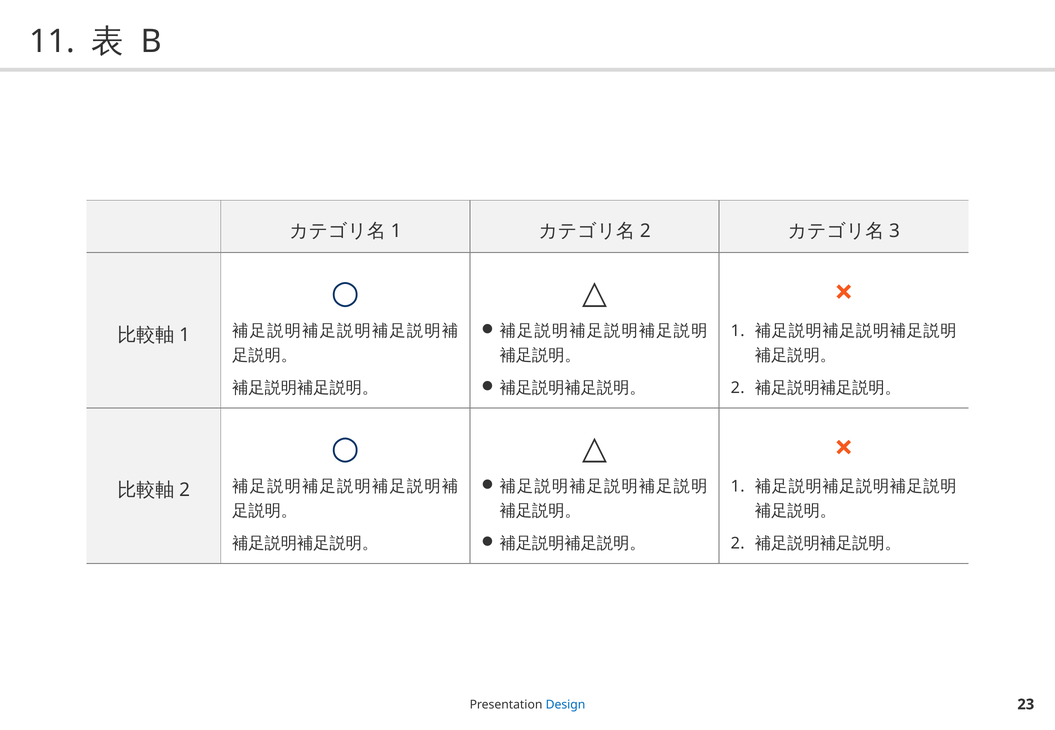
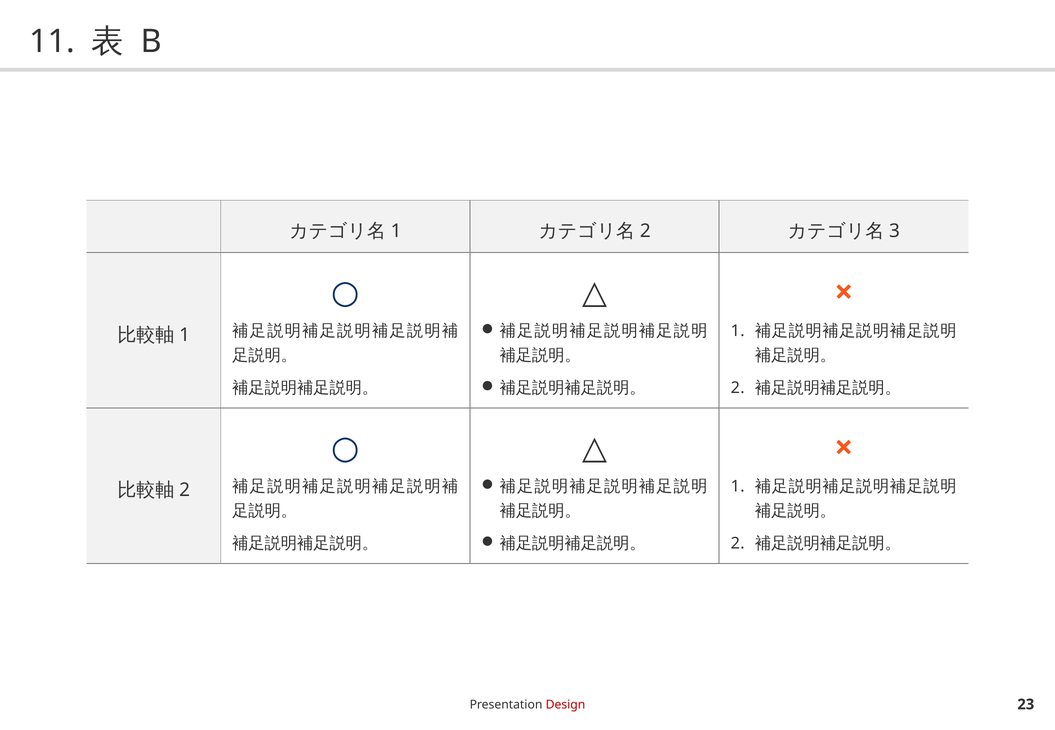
Design colour: blue -> red (565, 705)
